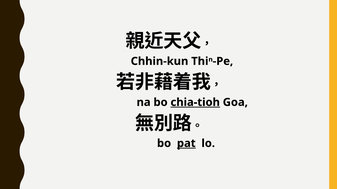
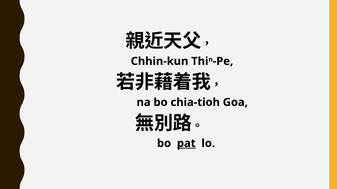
chia-tioh underline: present -> none (195, 103)
